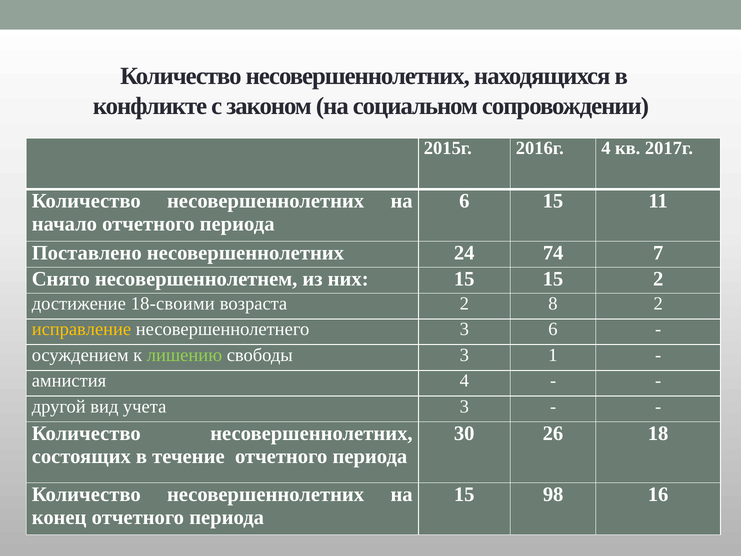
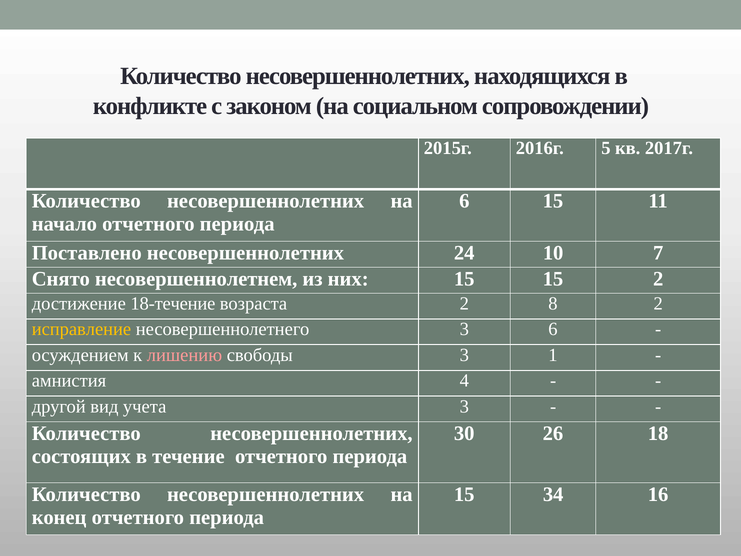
2016г 4: 4 -> 5 (606, 148)
74: 74 -> 10 (553, 253)
18-своими: 18-своими -> 18-течение (173, 304)
лишению colour: light green -> pink (184, 355)
98: 98 -> 34 (553, 494)
